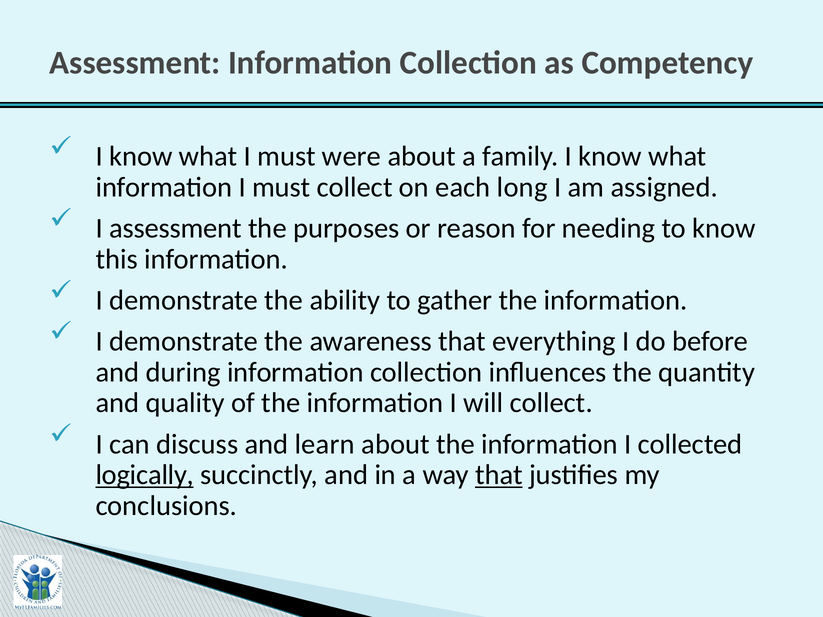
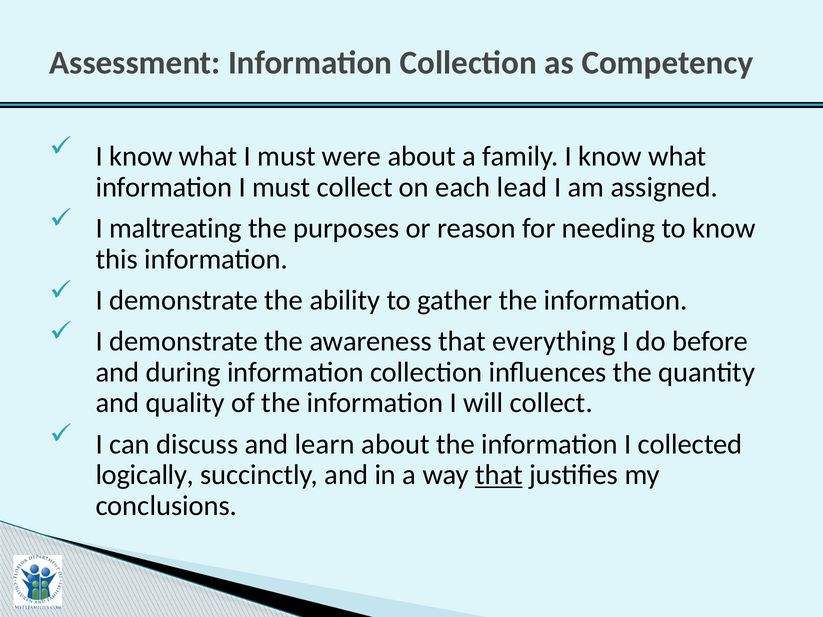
long: long -> lead (522, 187)
I assessment: assessment -> maltreating (176, 228)
logically underline: present -> none (145, 475)
